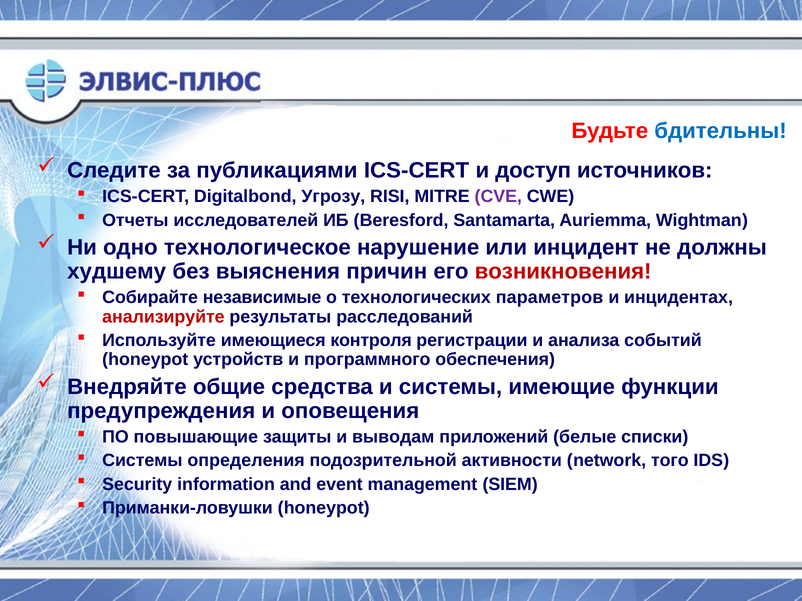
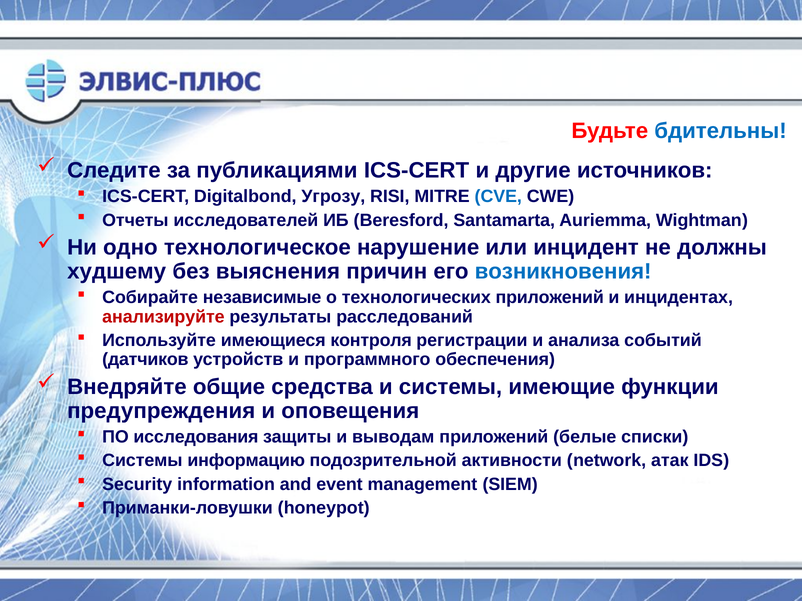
доступ: доступ -> другие (533, 171)
CVE colour: purple -> blue (498, 197)
возникновения colour: red -> blue (563, 272)
технологических параметров: параметров -> приложений (550, 298)
honeypot: honeypot -> датчиков (145, 360)
повышающие: повышающие -> исследования (196, 437)
определения: определения -> информацию (246, 461)
того: того -> атак (670, 461)
